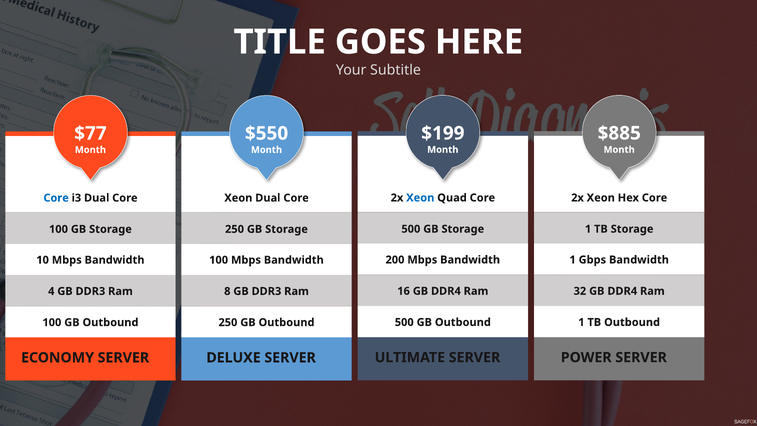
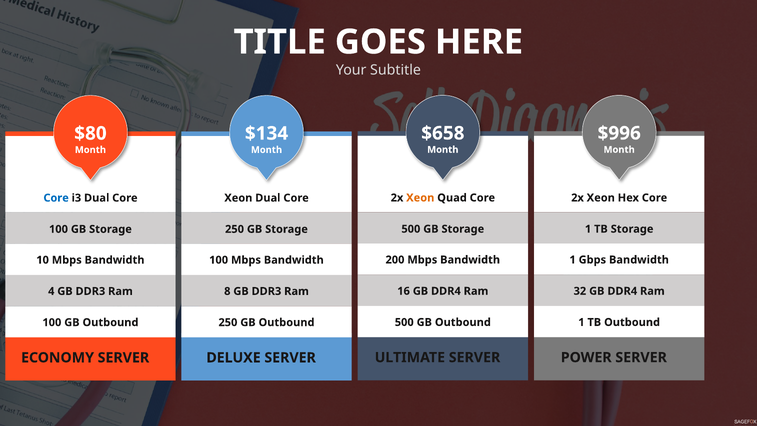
$199: $199 -> $658 (443, 133)
$885: $885 -> $996 (619, 133)
$77: $77 -> $80 (90, 133)
$550: $550 -> $134 (267, 133)
Xeon colour: blue -> orange (420, 198)
